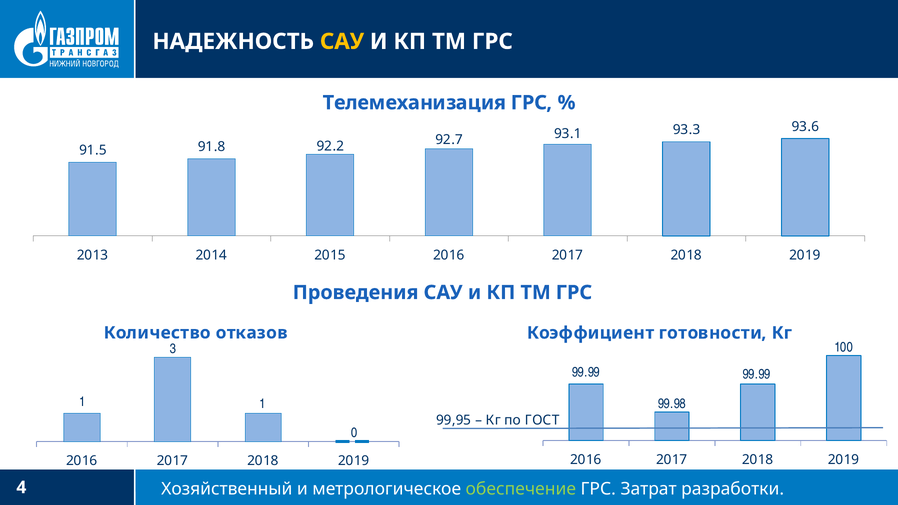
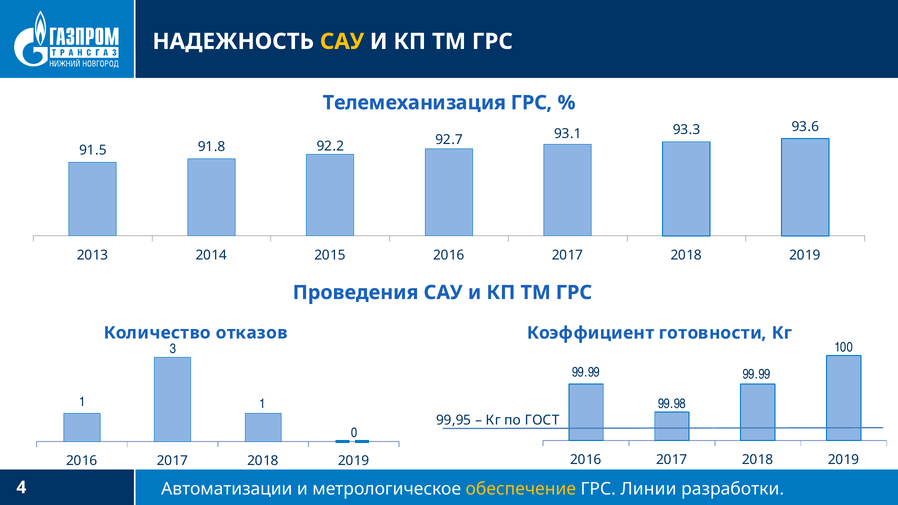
Хозяйственный: Хозяйственный -> Автоматизации (227, 489)
обеспечение colour: light green -> yellow (521, 489)
Затрат: Затрат -> Линии (648, 489)
